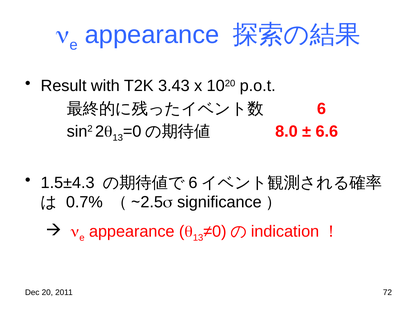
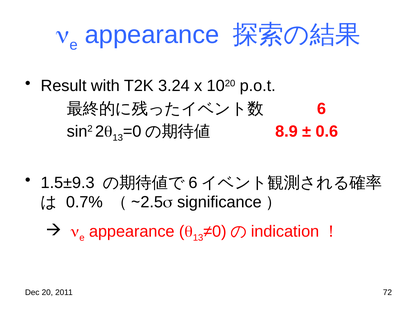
3.43: 3.43 -> 3.24 (174, 86)
8.0: 8.0 -> 8.9 (286, 131)
6.6: 6.6 -> 0.6 (327, 131)
1.5±4.3: 1.5±4.3 -> 1.5±9.3 (68, 183)
